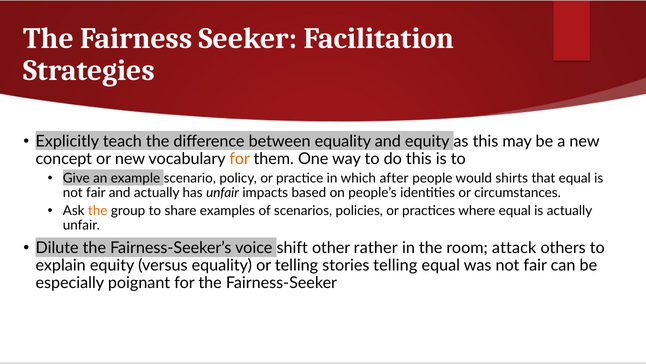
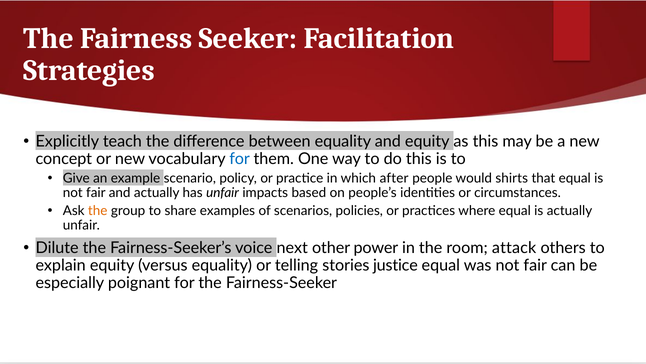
for colour: orange -> blue (240, 159)
shift: shift -> next (292, 248)
rather: rather -> power (376, 248)
stories telling: telling -> justice (395, 265)
